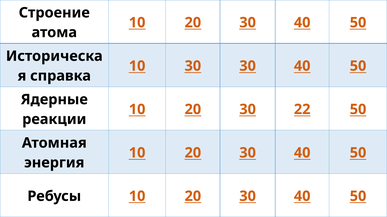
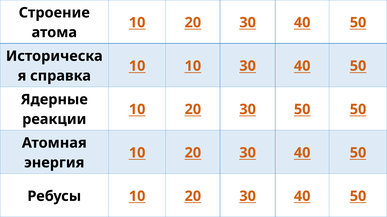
10 30: 30 -> 10 (193, 66)
30 22: 22 -> 50 (302, 110)
